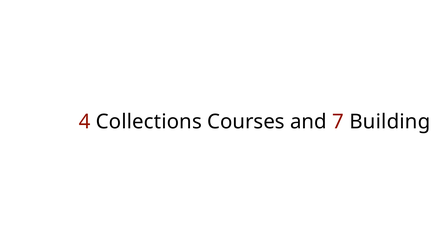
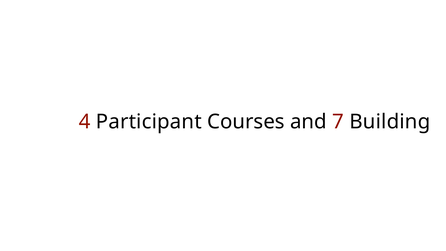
Collections: Collections -> Participant (149, 122)
